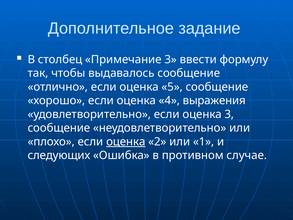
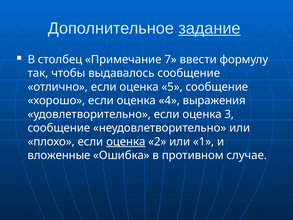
задание underline: none -> present (209, 28)
Примечание 3: 3 -> 7 (171, 59)
следующих: следующих -> вложенные (59, 155)
